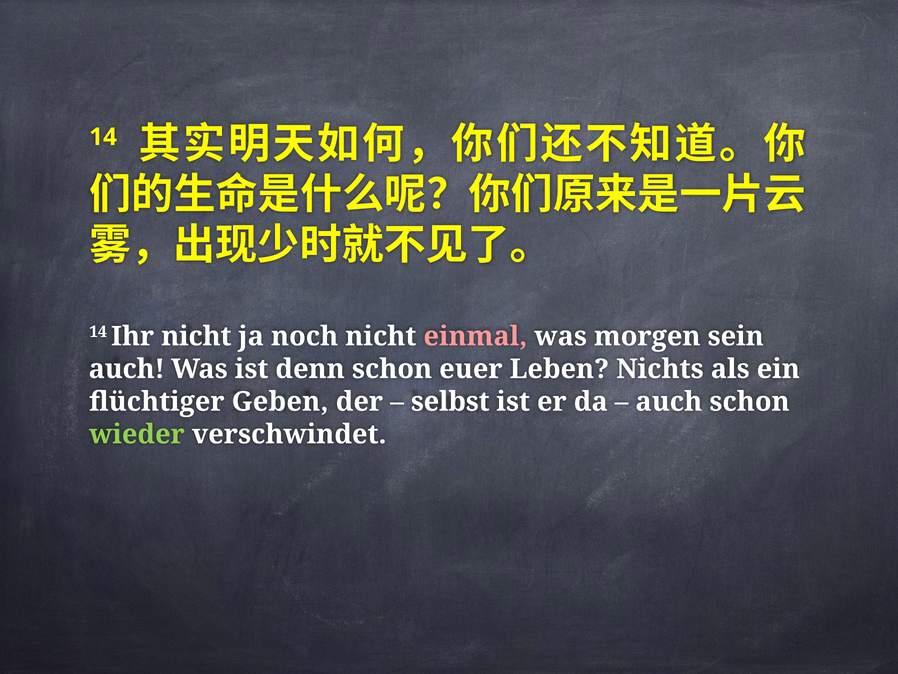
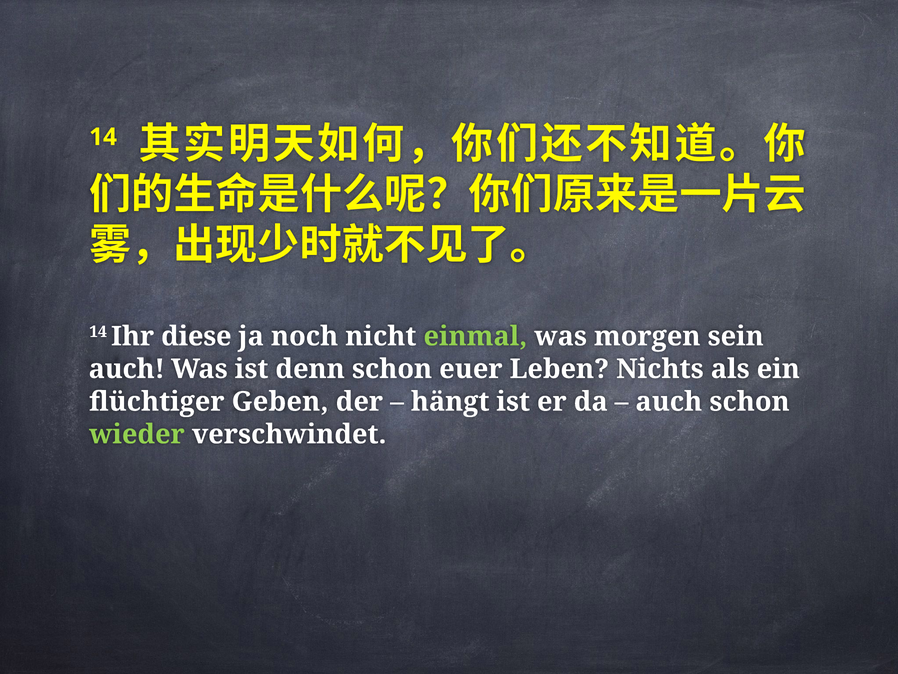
Ihr nicht: nicht -> diese (196, 336)
einmal colour: pink -> light green (475, 336)
selbst: selbst -> hängt (450, 401)
